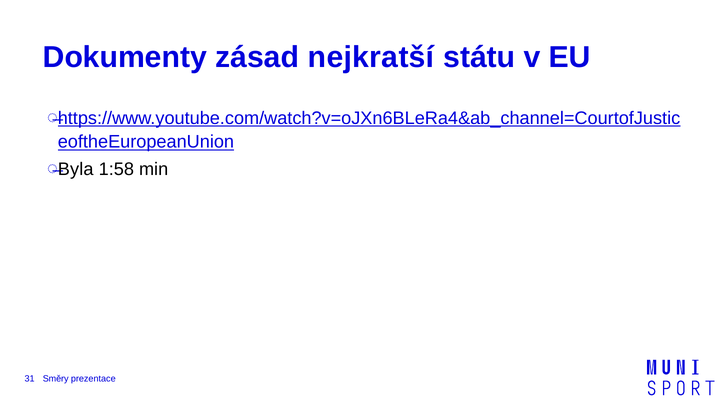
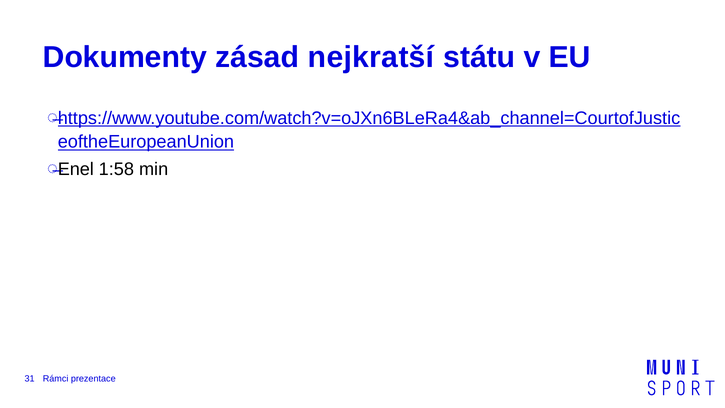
Byla: Byla -> Enel (76, 169)
Směry: Směry -> Rámci (56, 378)
